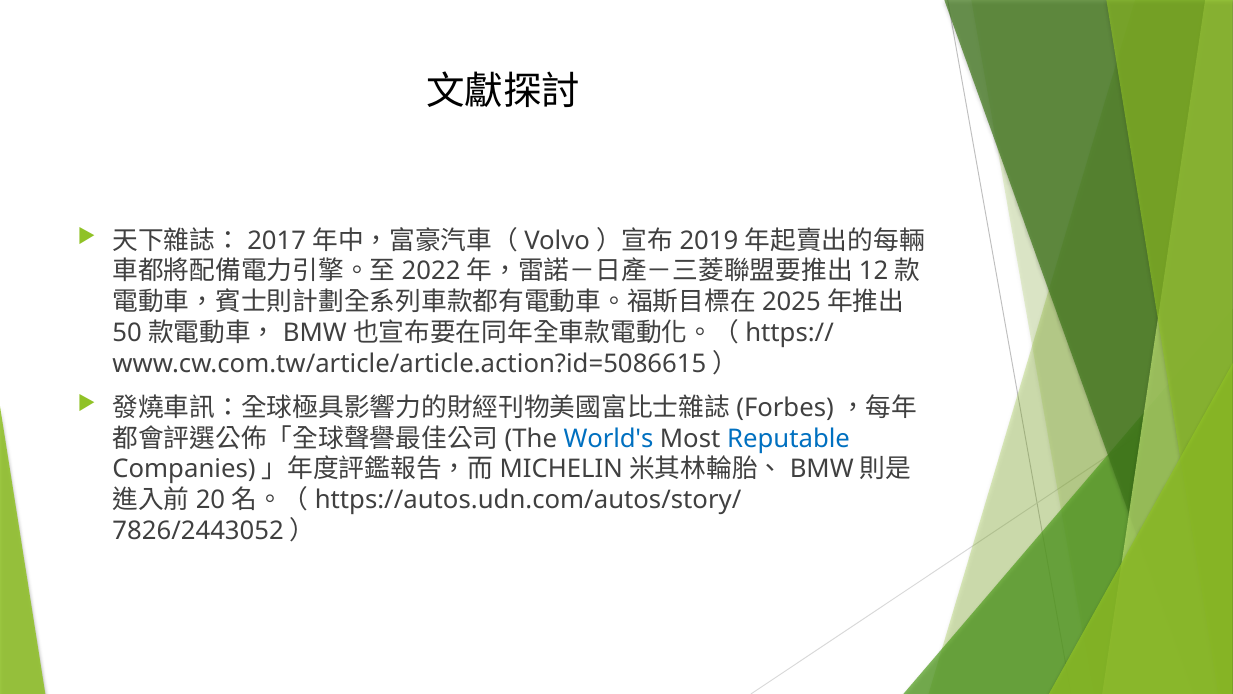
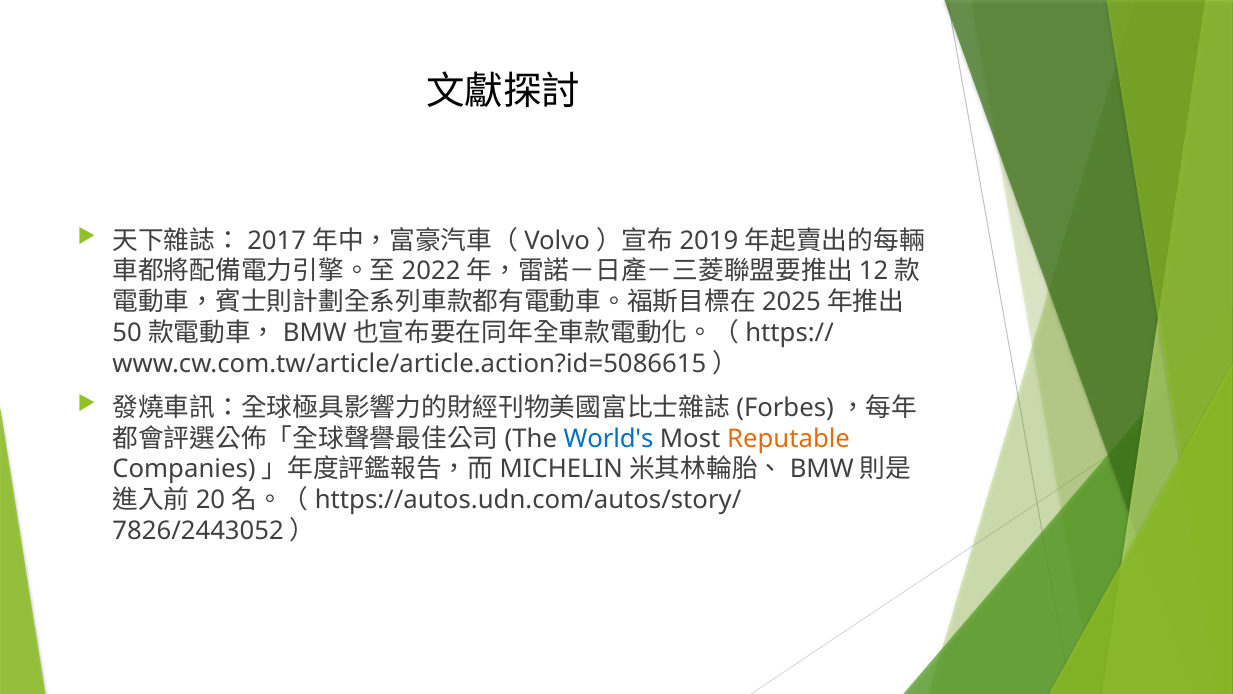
Reputable colour: blue -> orange (789, 438)
